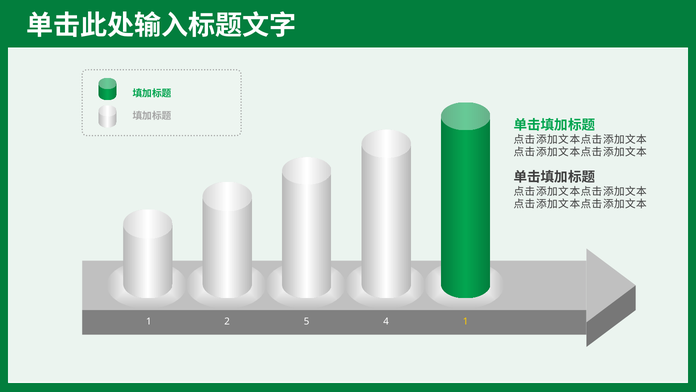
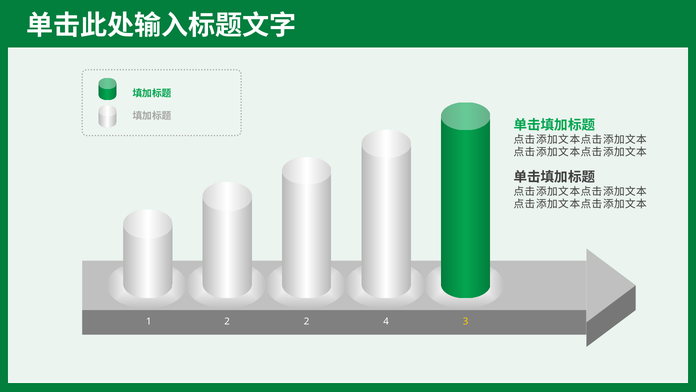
2 5: 5 -> 2 (307, 321)
4 1: 1 -> 3 (466, 321)
